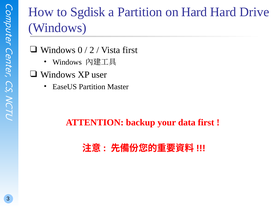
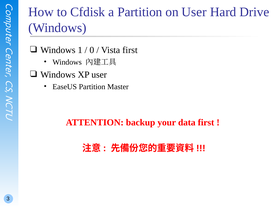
Sgdisk: Sgdisk -> Cfdisk (88, 12)
on Hard: Hard -> User (194, 12)
0: 0 -> 1 (80, 50)
2: 2 -> 0 (92, 50)
